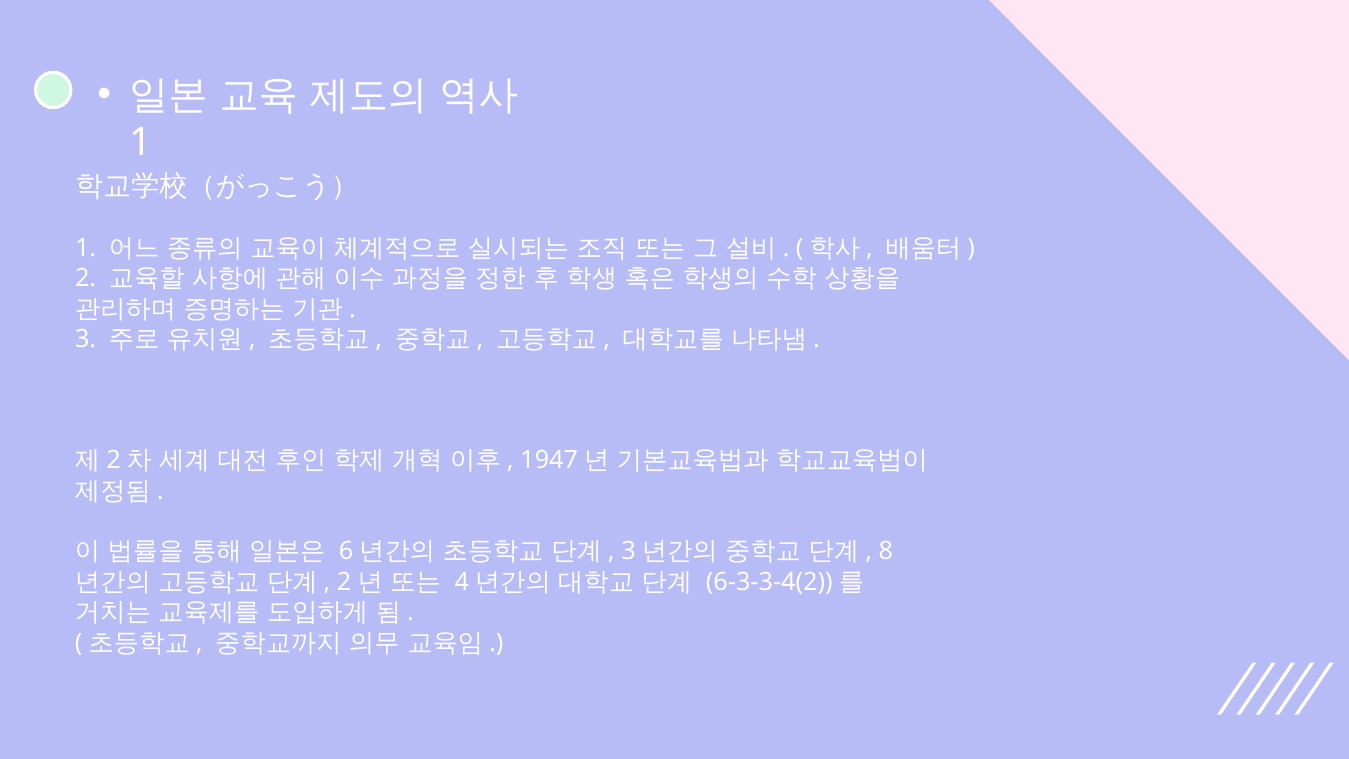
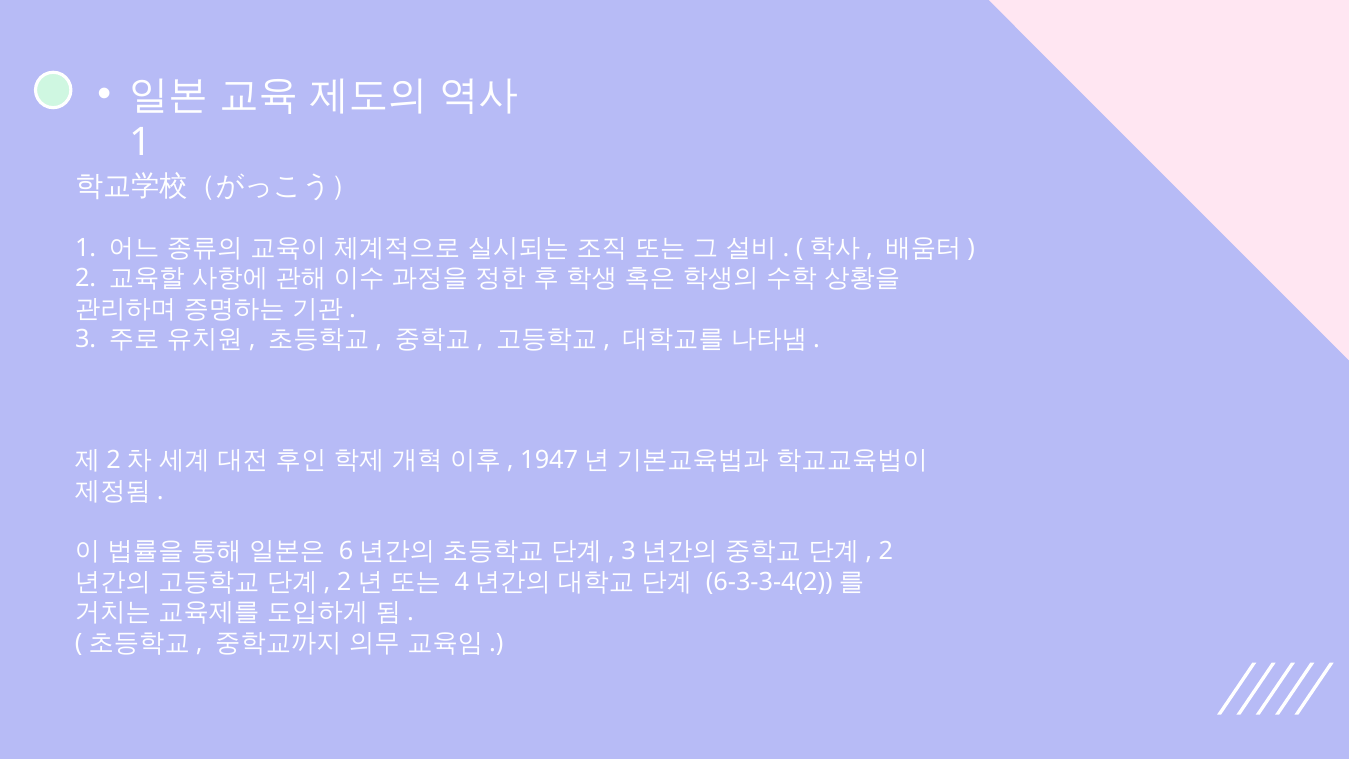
8: 8 -> 2 (886, 551)
